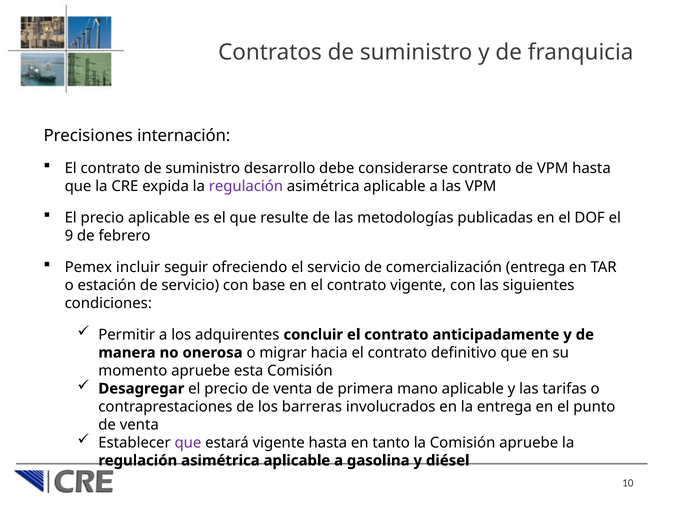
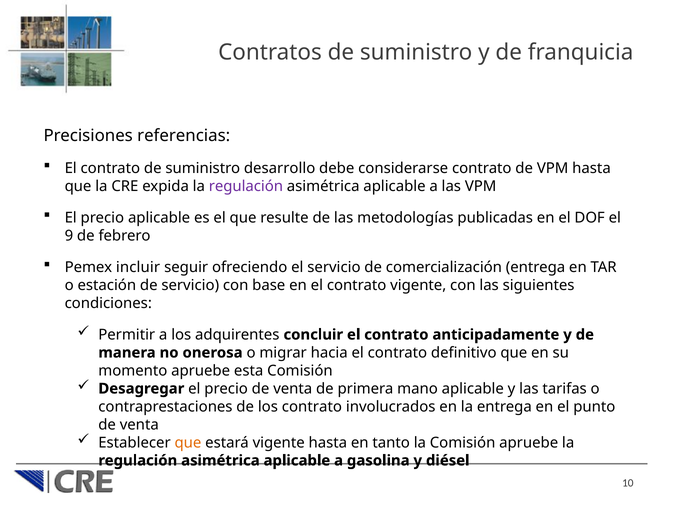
internación: internación -> referencias (184, 136)
los barreras: barreras -> contrato (312, 406)
que colour: purple -> orange (188, 442)
